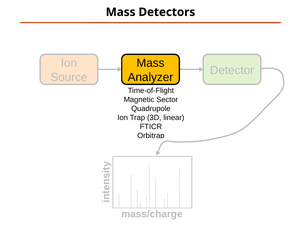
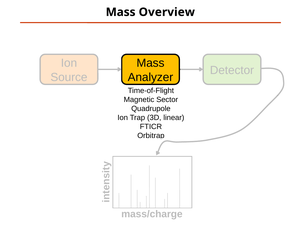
Detectors: Detectors -> Overview (167, 12)
